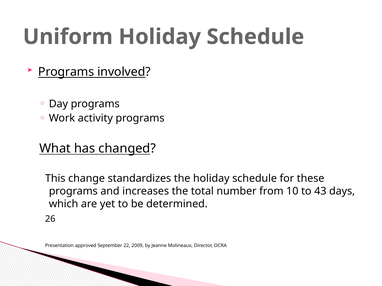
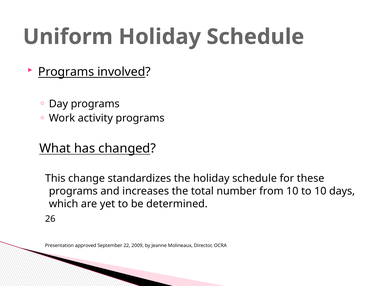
to 43: 43 -> 10 (320, 192)
